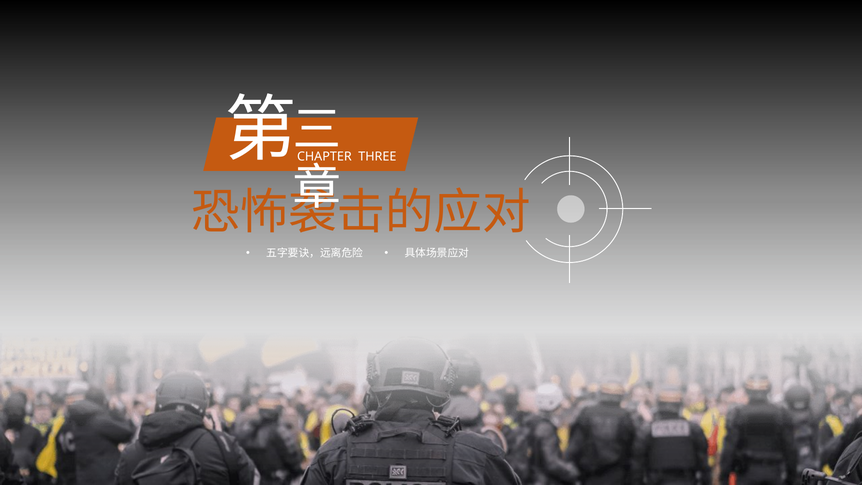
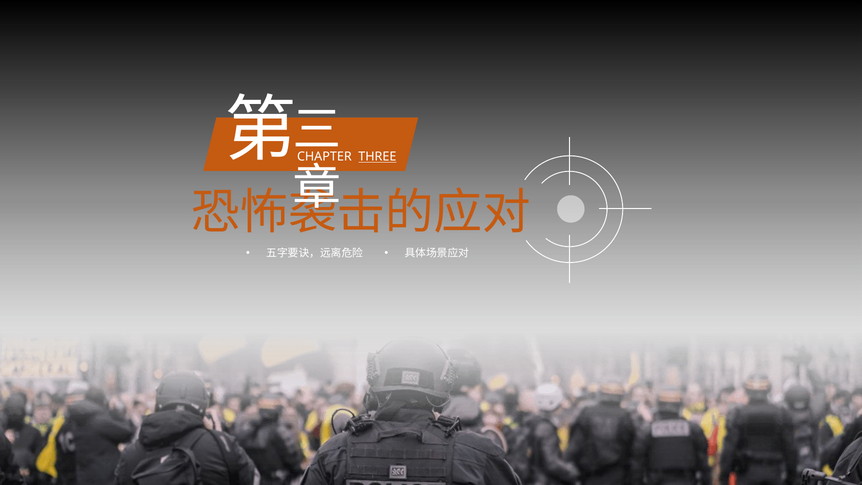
THREE underline: none -> present (377, 157)
